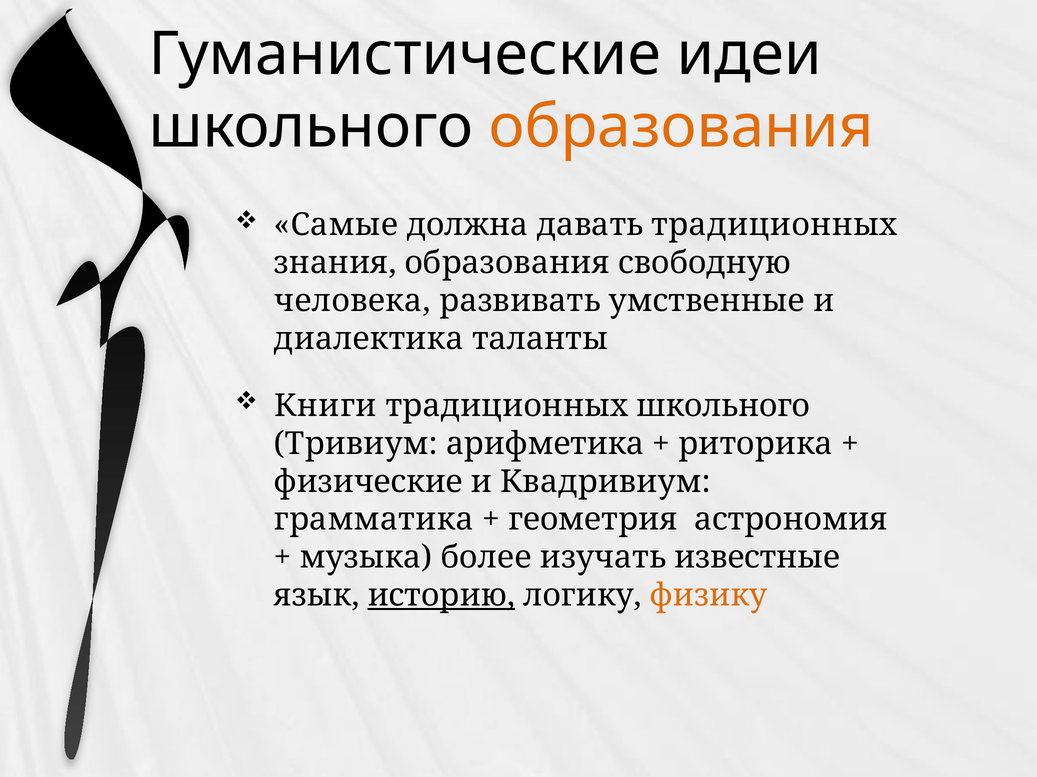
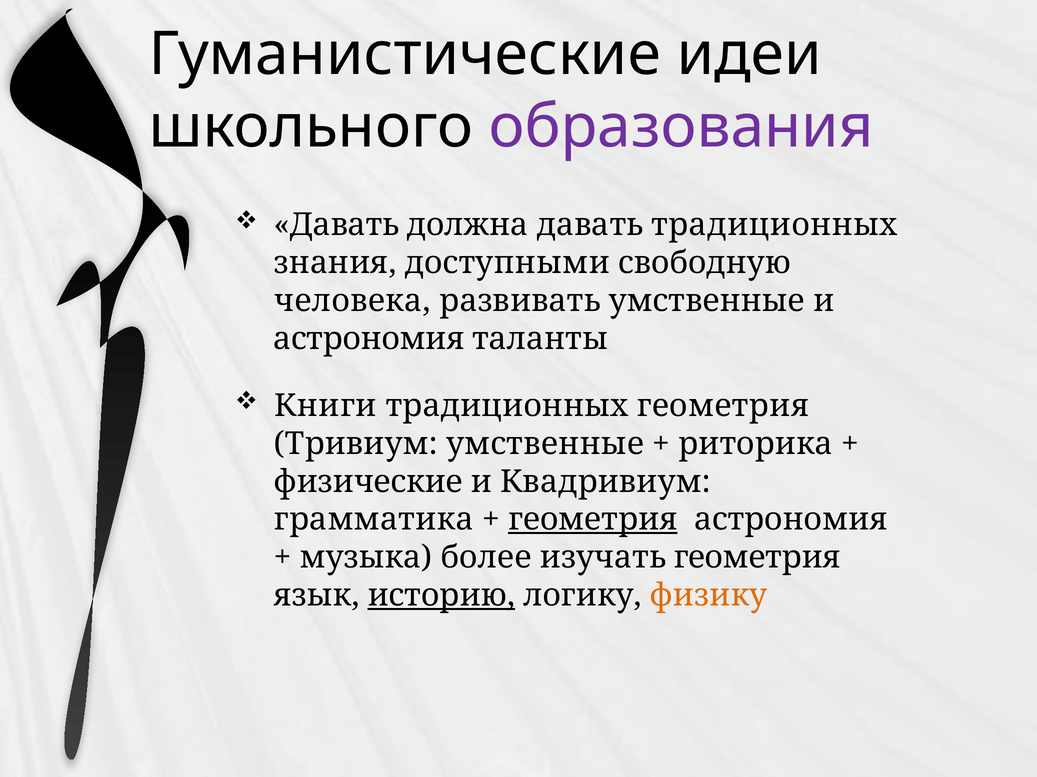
образования colour: orange -> purple (681, 127)
Самые: Самые -> Давать (336, 225)
знания образования: образования -> доступными (507, 263)
диалектика: диалектика -> астрономия (369, 339)
традиционных школьного: школьного -> геометрия (723, 406)
Тривиум арифметика: арифметика -> умственные (545, 444)
геометрия underline: none -> present (593, 520)
изучать известные: известные -> геометрия (757, 558)
